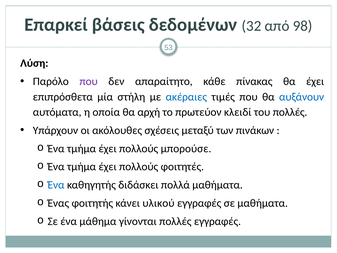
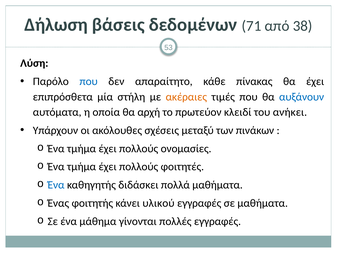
Επαρκεί: Επαρκεί -> Δήλωση (56, 25)
32: 32 -> 71 (252, 26)
98: 98 -> 38 (303, 26)
που colour: purple -> blue (89, 81)
ακέραιες colour: blue -> orange (186, 97)
του πολλές: πολλές -> ανήκει (290, 112)
μπορούσε: μπορούσε -> ονομασίες (186, 148)
